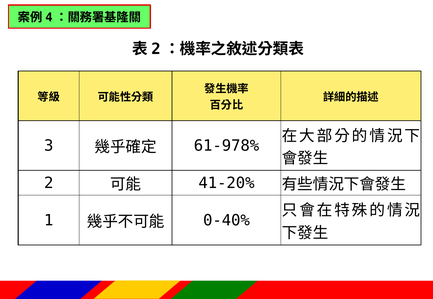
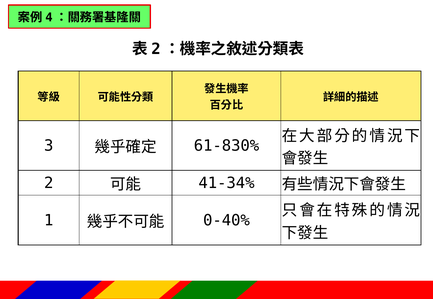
61-978%: 61-978% -> 61-830% (226, 146)
41-20%: 41-20% -> 41-34% (227, 184)
